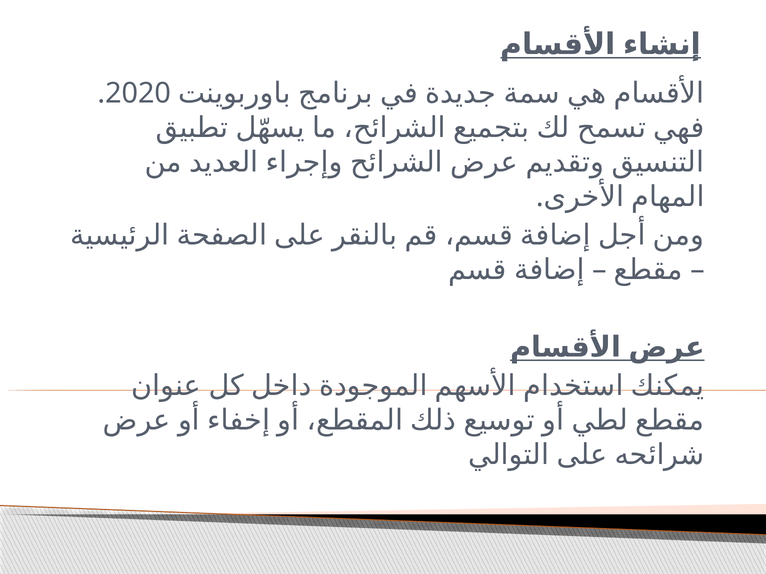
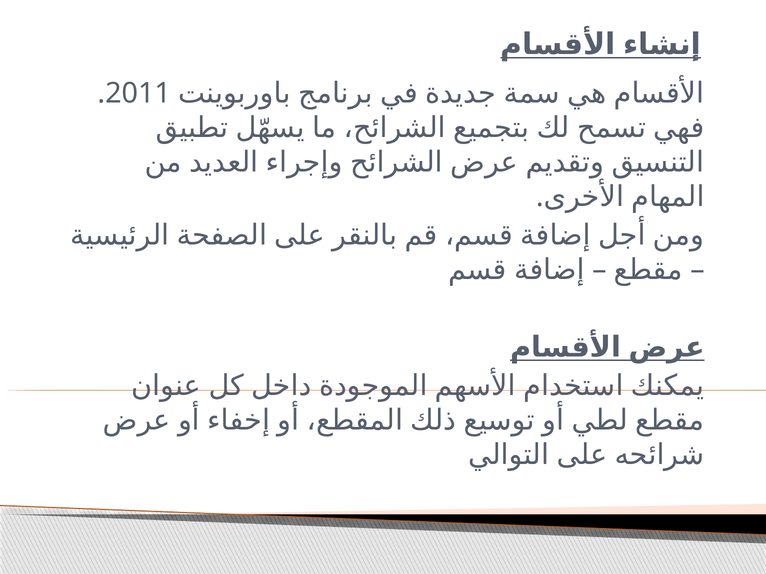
2020: 2020 -> 2011 (138, 93)
